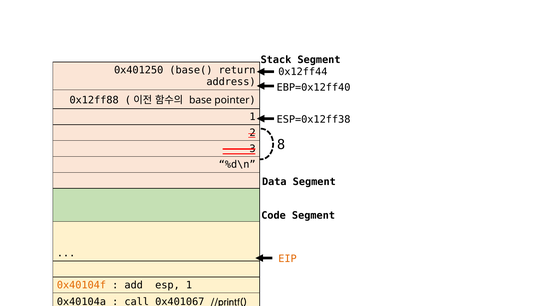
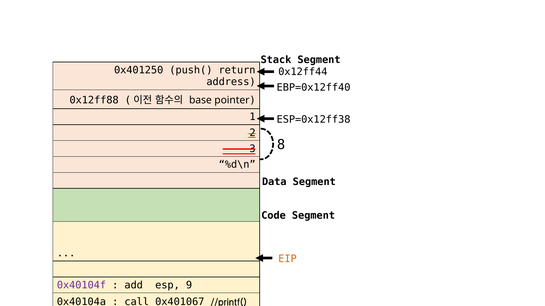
base(: base( -> push( (191, 70)
0x40104f colour: orange -> purple (81, 286)
esp 1: 1 -> 9 (189, 286)
